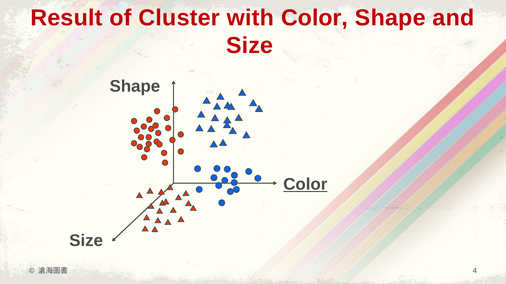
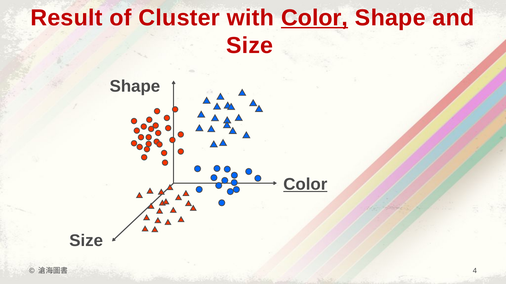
Color underline: none -> present (315, 18)
